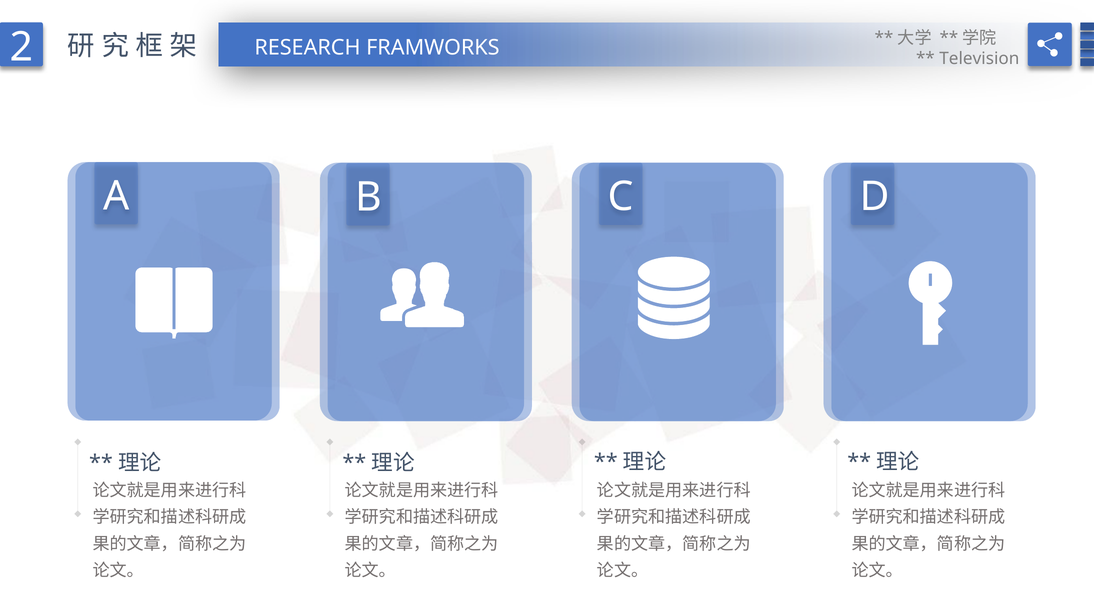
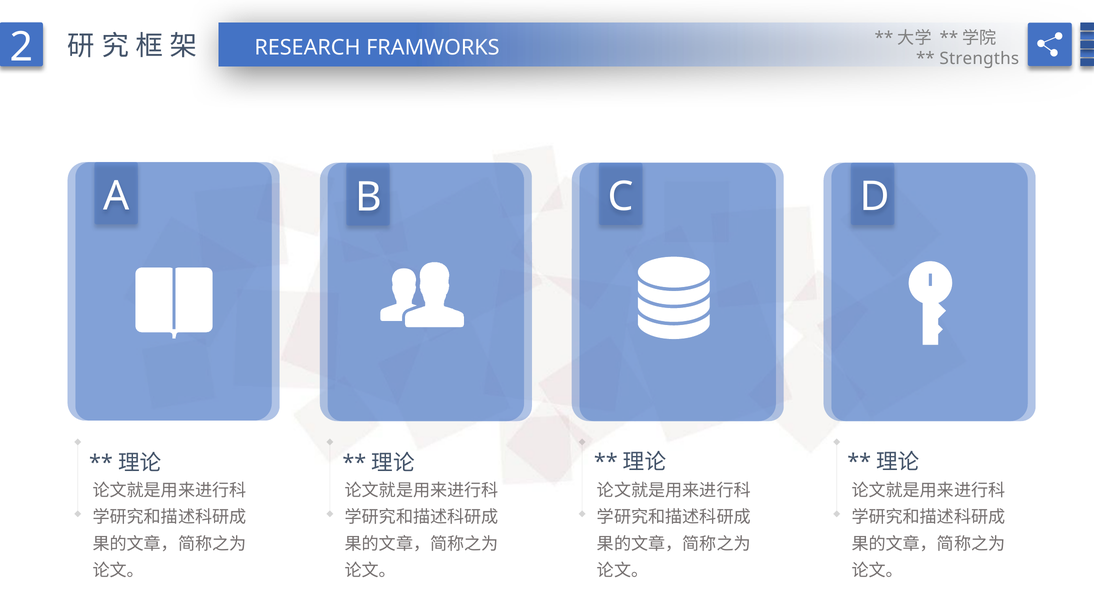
Television: Television -> Strengths (979, 59)
